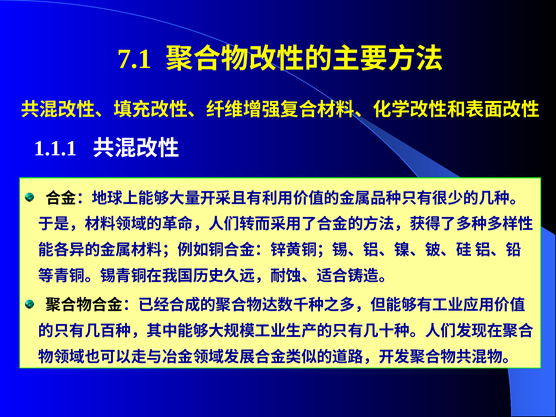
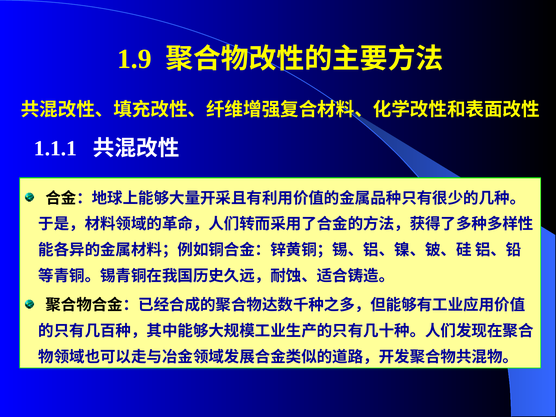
7.1: 7.1 -> 1.9 (134, 59)
